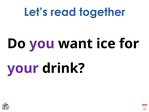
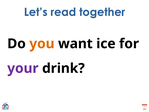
you colour: purple -> orange (42, 44)
